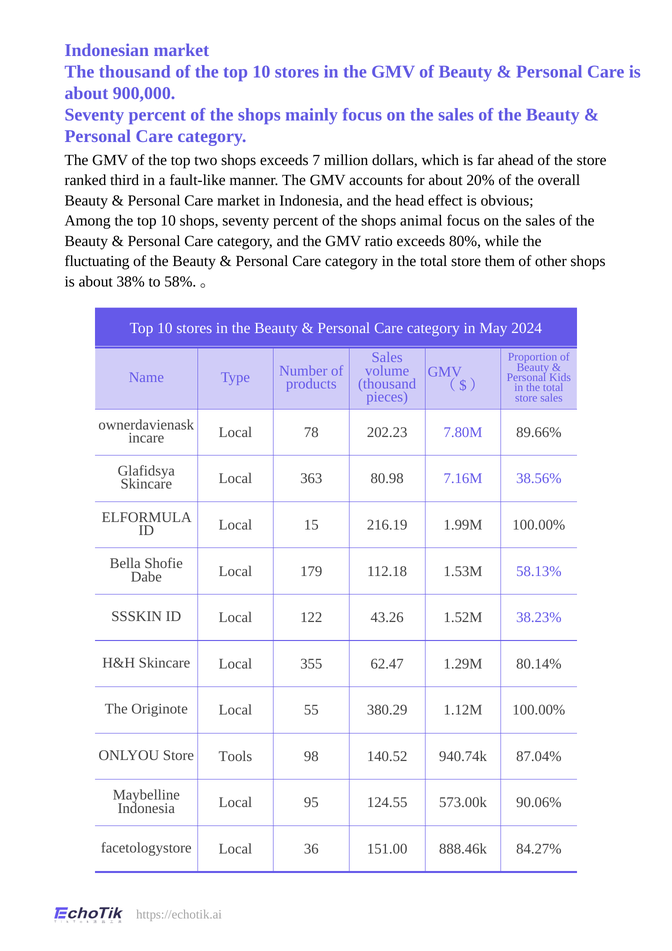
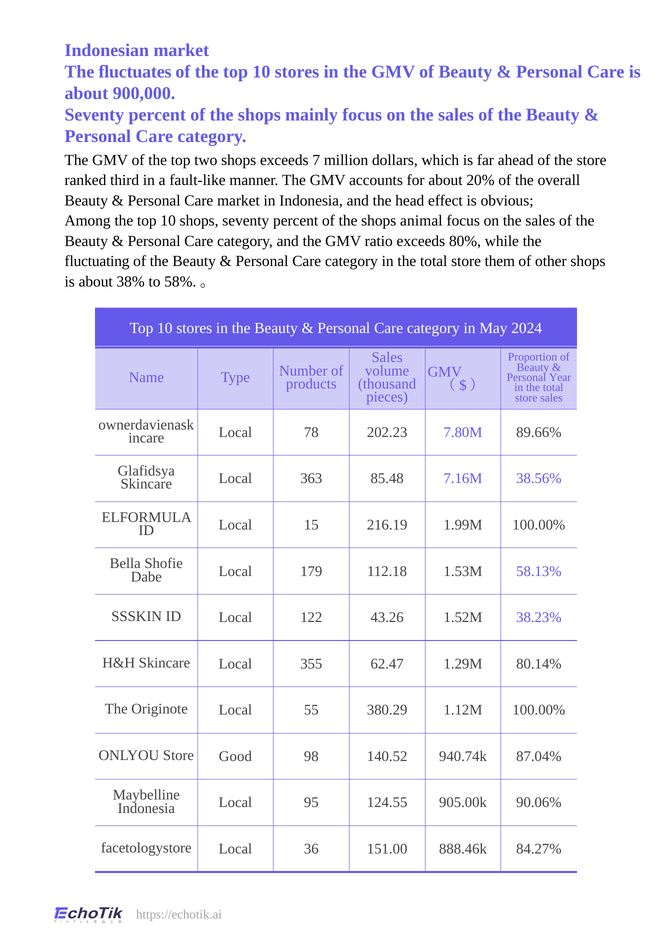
The thousand: thousand -> fluctuates (135, 72)
Kids: Kids -> Year (560, 377)
80.98: 80.98 -> 85.48 (387, 478)
Tools: Tools -> Good (235, 756)
573.00k: 573.00k -> 905.00k (463, 802)
